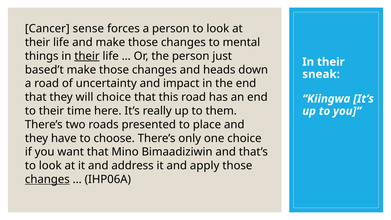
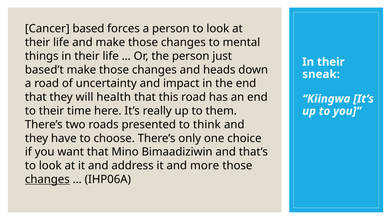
sense: sense -> based (88, 29)
their underline: present -> none (87, 56)
will choice: choice -> health (114, 97)
place: place -> think (207, 125)
apply: apply -> more (205, 166)
